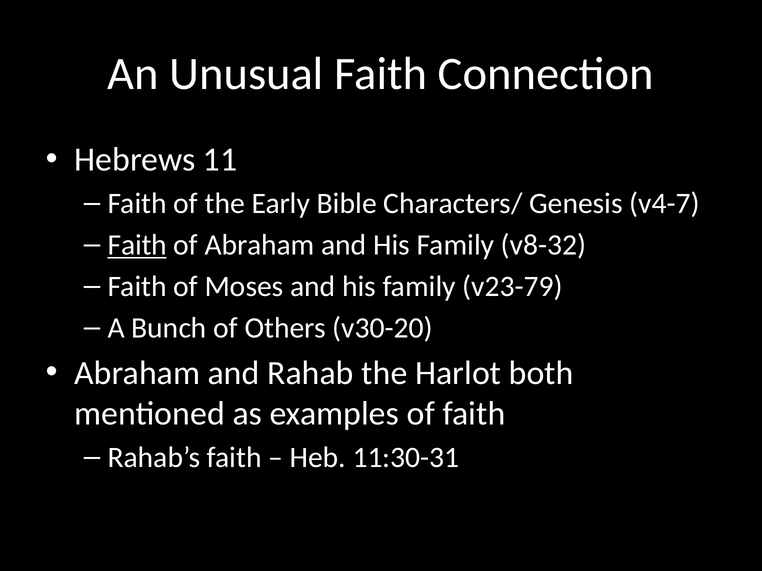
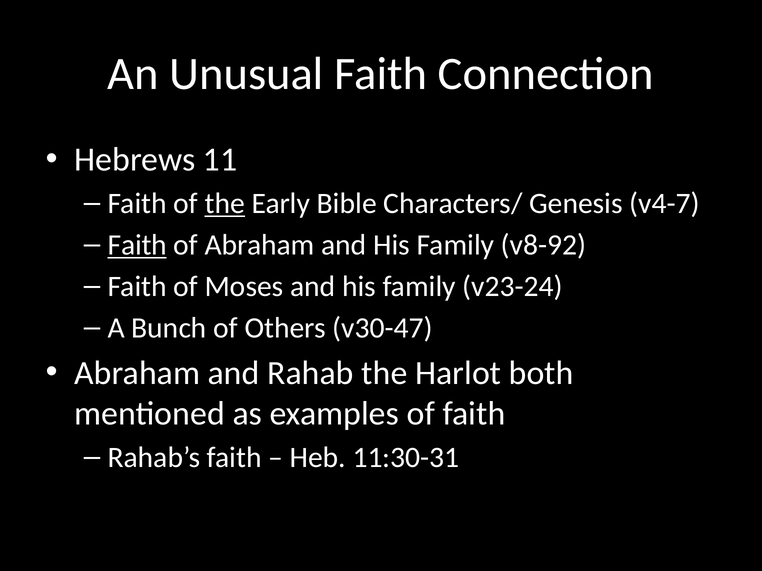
the underline: none -> present (225, 204)
v8-32: v8-32 -> v8-92 (544, 245)
v23-79: v23-79 -> v23-24 (513, 287)
v30-20: v30-20 -> v30-47 (383, 328)
